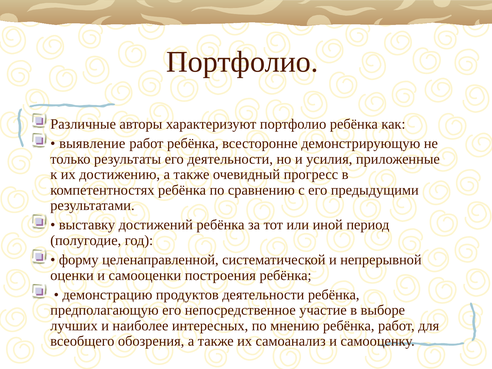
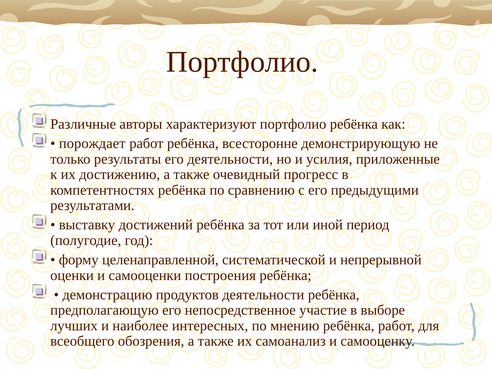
выявление: выявление -> порождает (92, 143)
